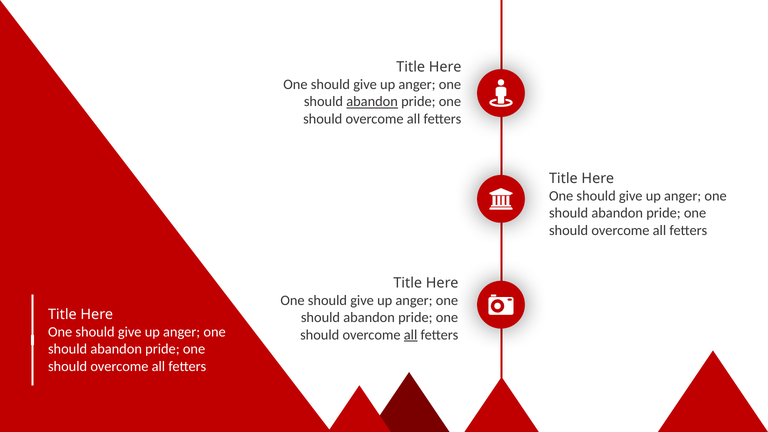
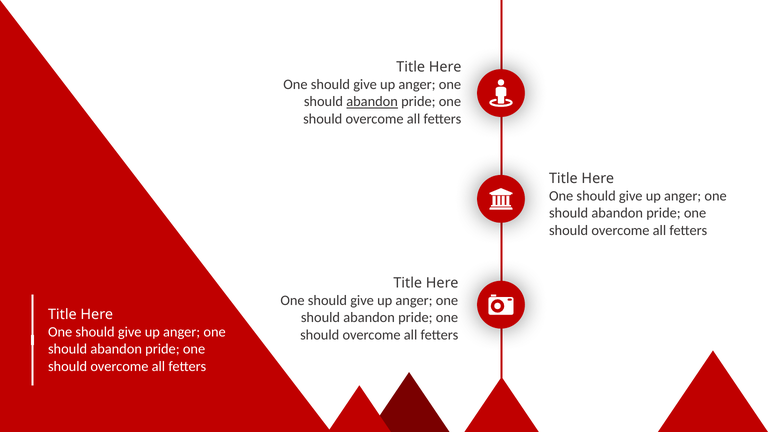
all underline: present -> none (411, 335)
